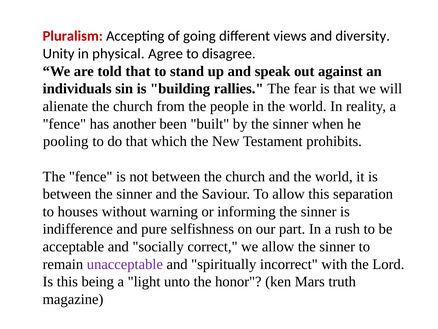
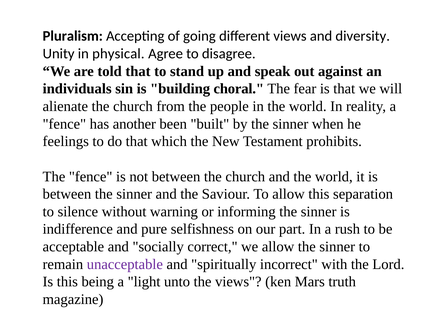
Pluralism colour: red -> black (73, 36)
rallies: rallies -> choral (239, 89)
pooling: pooling -> feelings (66, 141)
houses: houses -> silence (78, 211)
the honor: honor -> views (238, 281)
